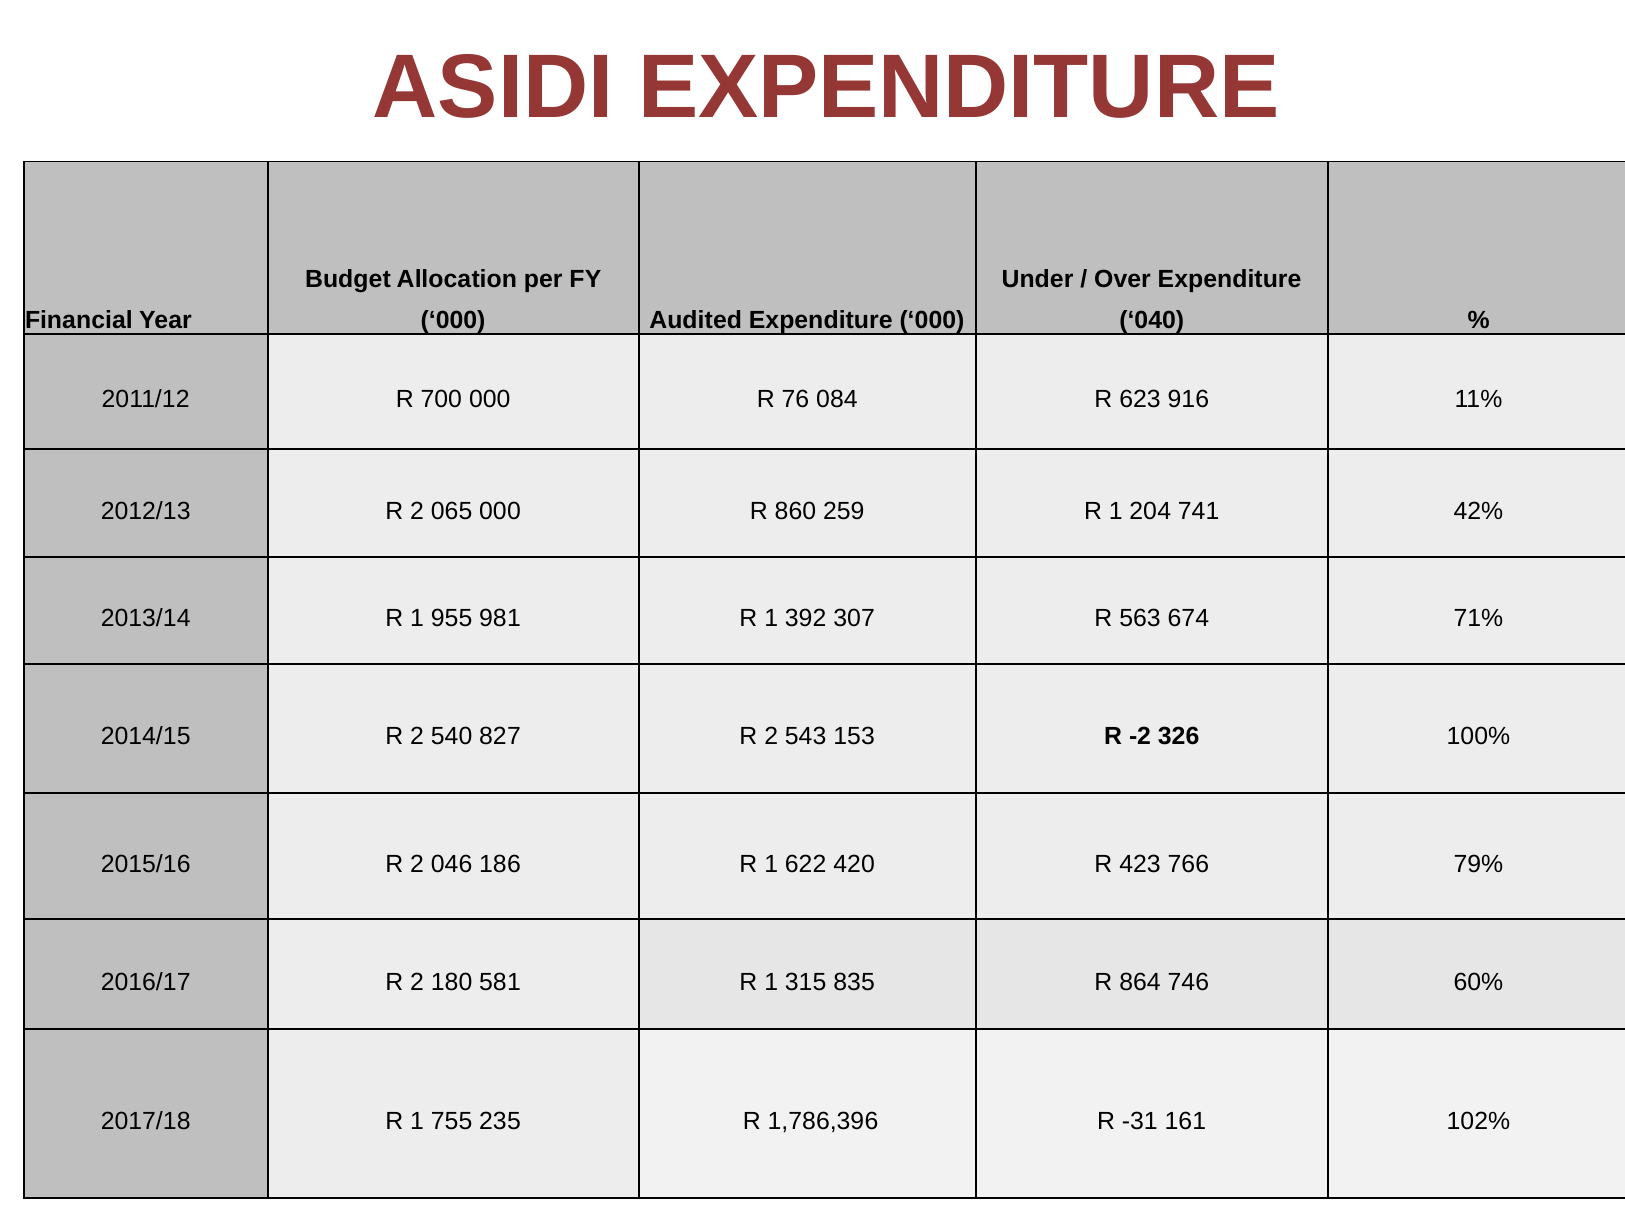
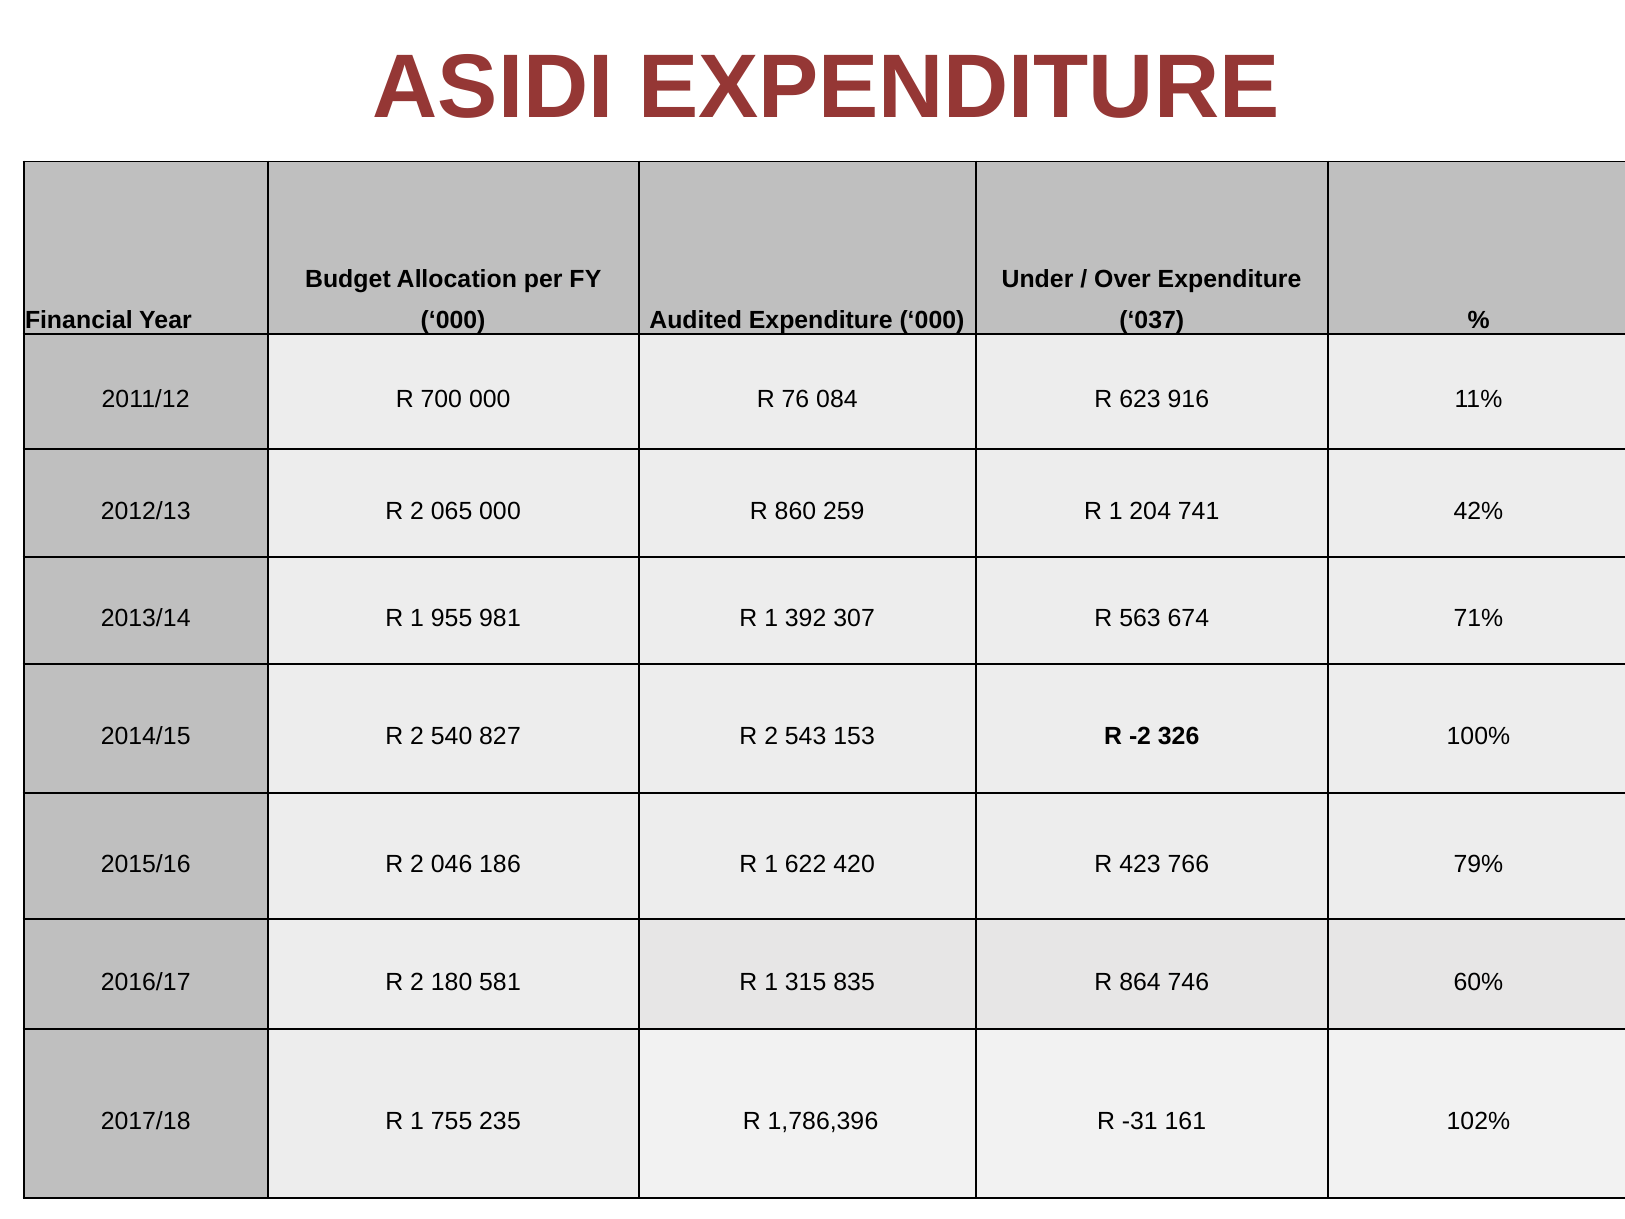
040: 040 -> 037 (1152, 320)
